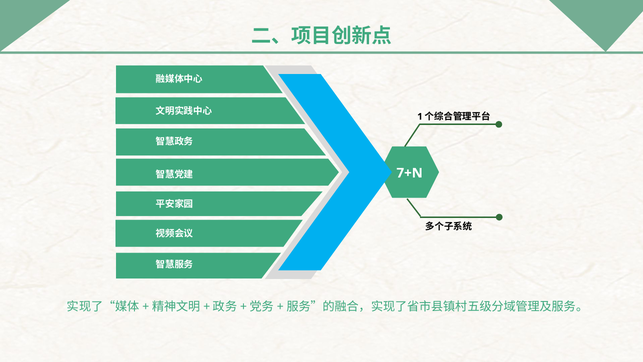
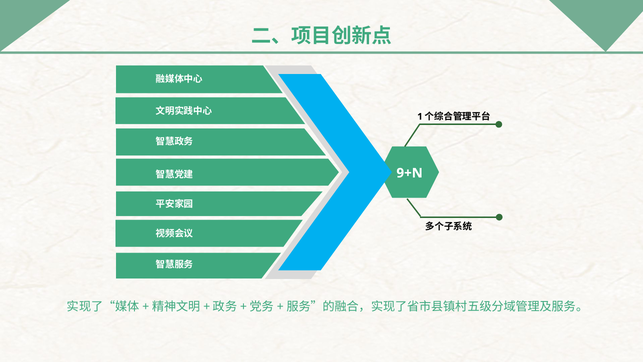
7+N: 7+N -> 9+N (410, 173)
